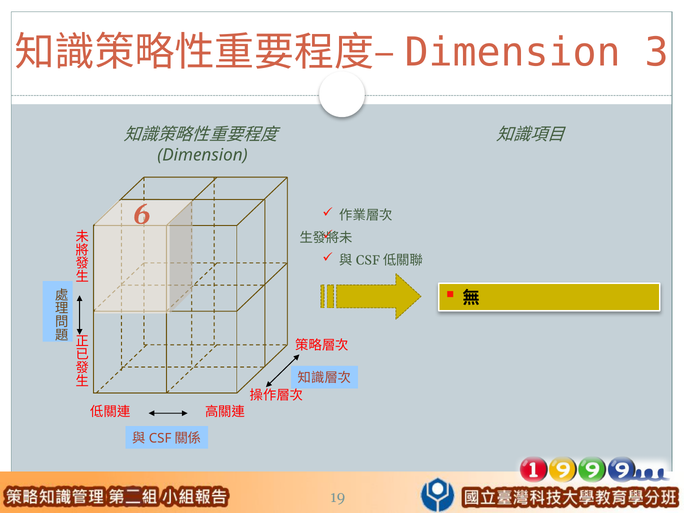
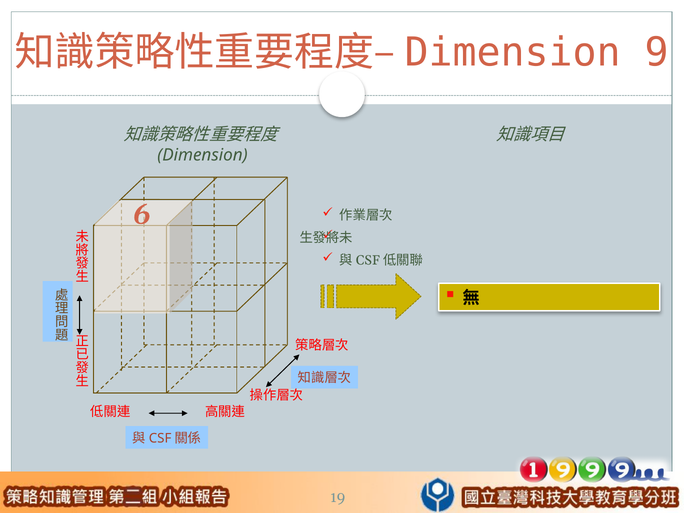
3: 3 -> 9 (657, 52)
